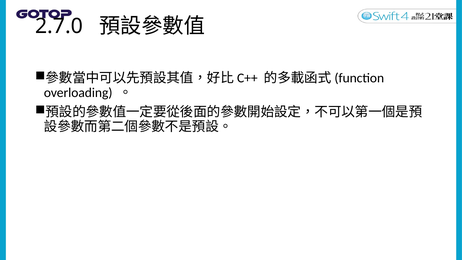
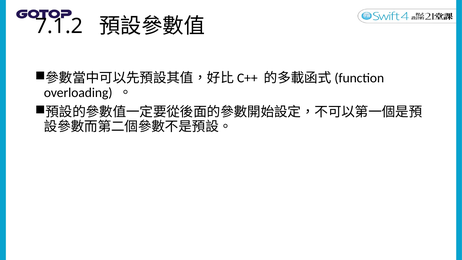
2.7.0: 2.7.0 -> 7.1.2 (59, 26)
